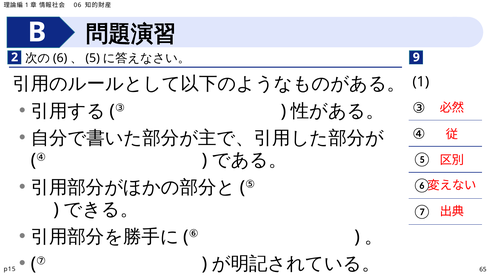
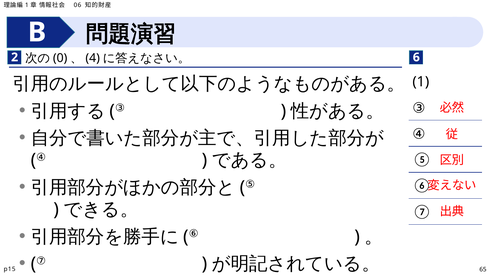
6: 6 -> 0 (60, 58)
5: 5 -> 4 (93, 58)
9: 9 -> 6 (416, 57)
